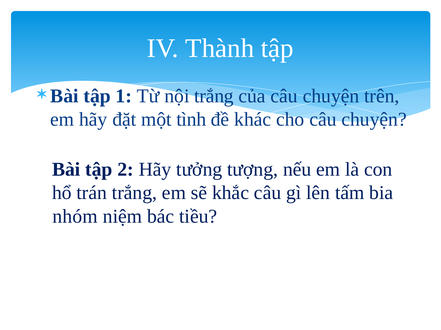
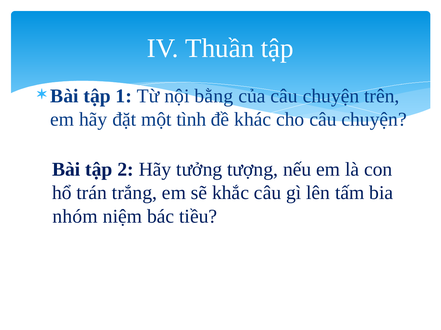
Thành: Thành -> Thuần (220, 48)
nội trắng: trắng -> bằng (214, 96)
